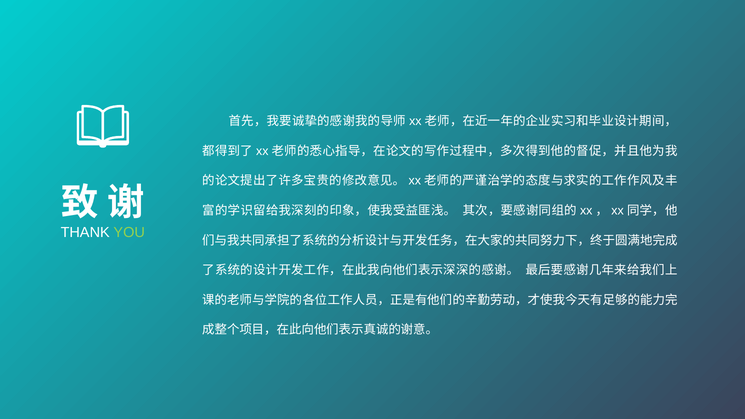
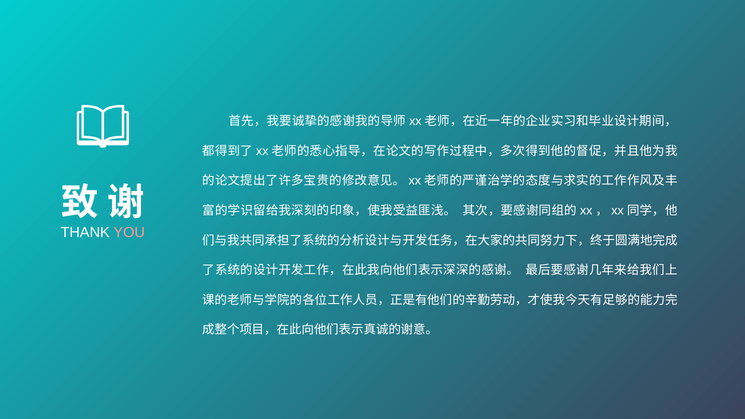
YOU colour: light green -> pink (129, 232)
